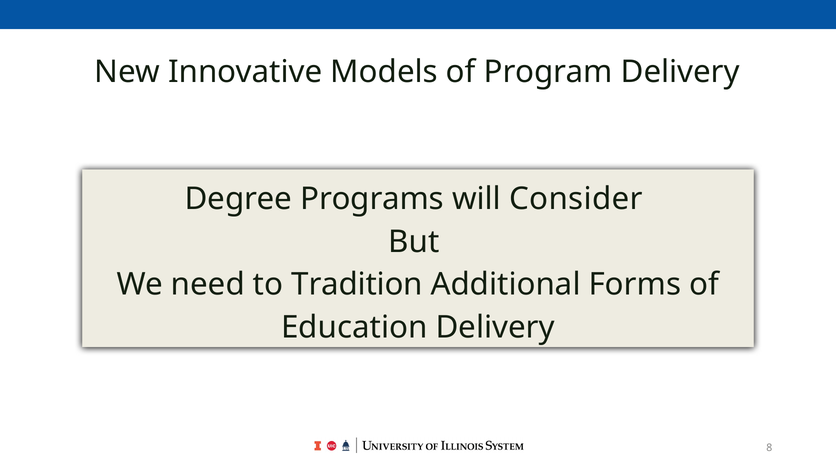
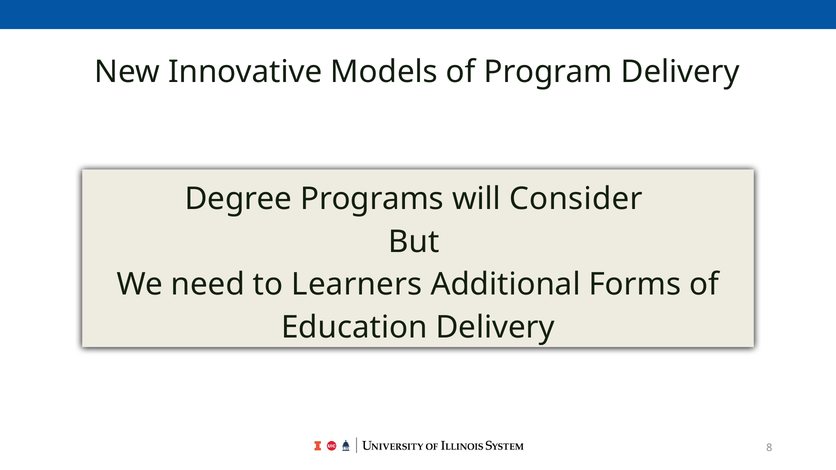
Tradition: Tradition -> Learners (357, 285)
